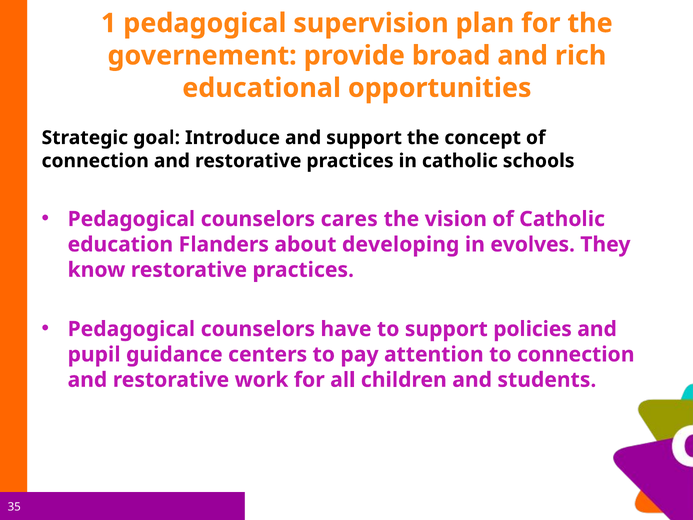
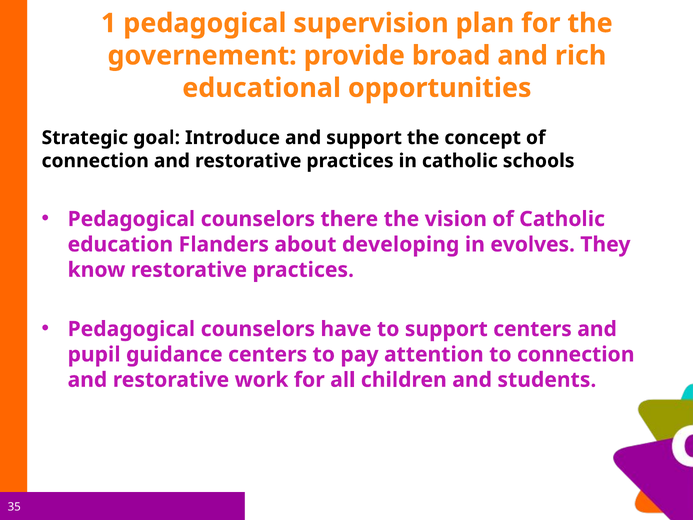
cares: cares -> there (349, 219)
support policies: policies -> centers (533, 329)
